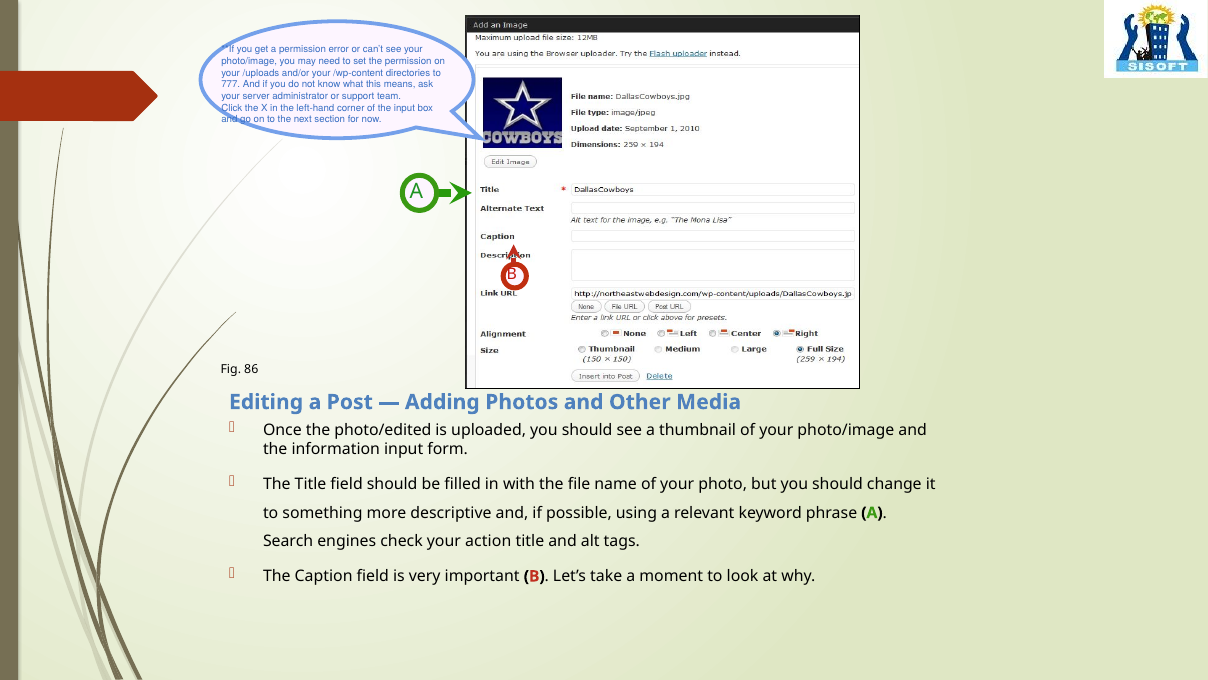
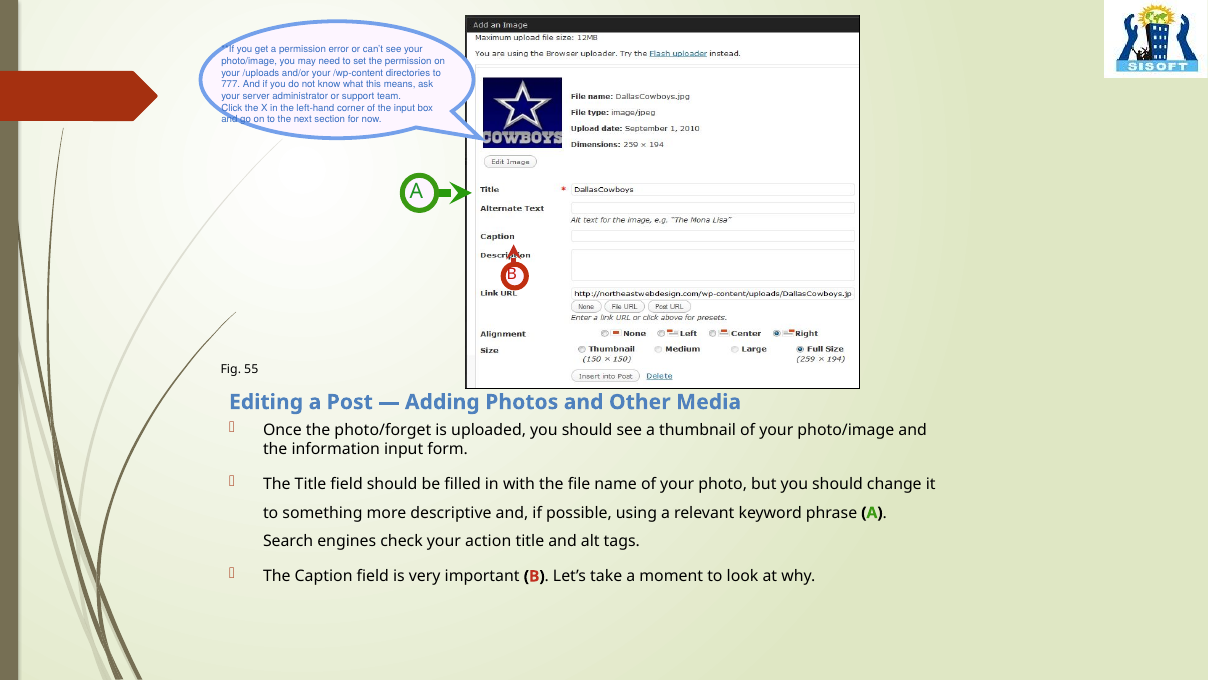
86: 86 -> 55 (251, 369)
photo/edited: photo/edited -> photo/forget (383, 430)
